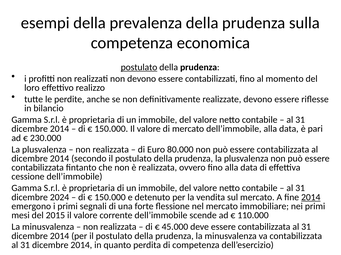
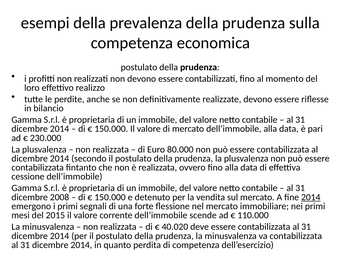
postulato underline: present -> none (139, 67)
2024: 2024 -> 2008 (60, 198)
45.000: 45.000 -> 40.020 (175, 227)
